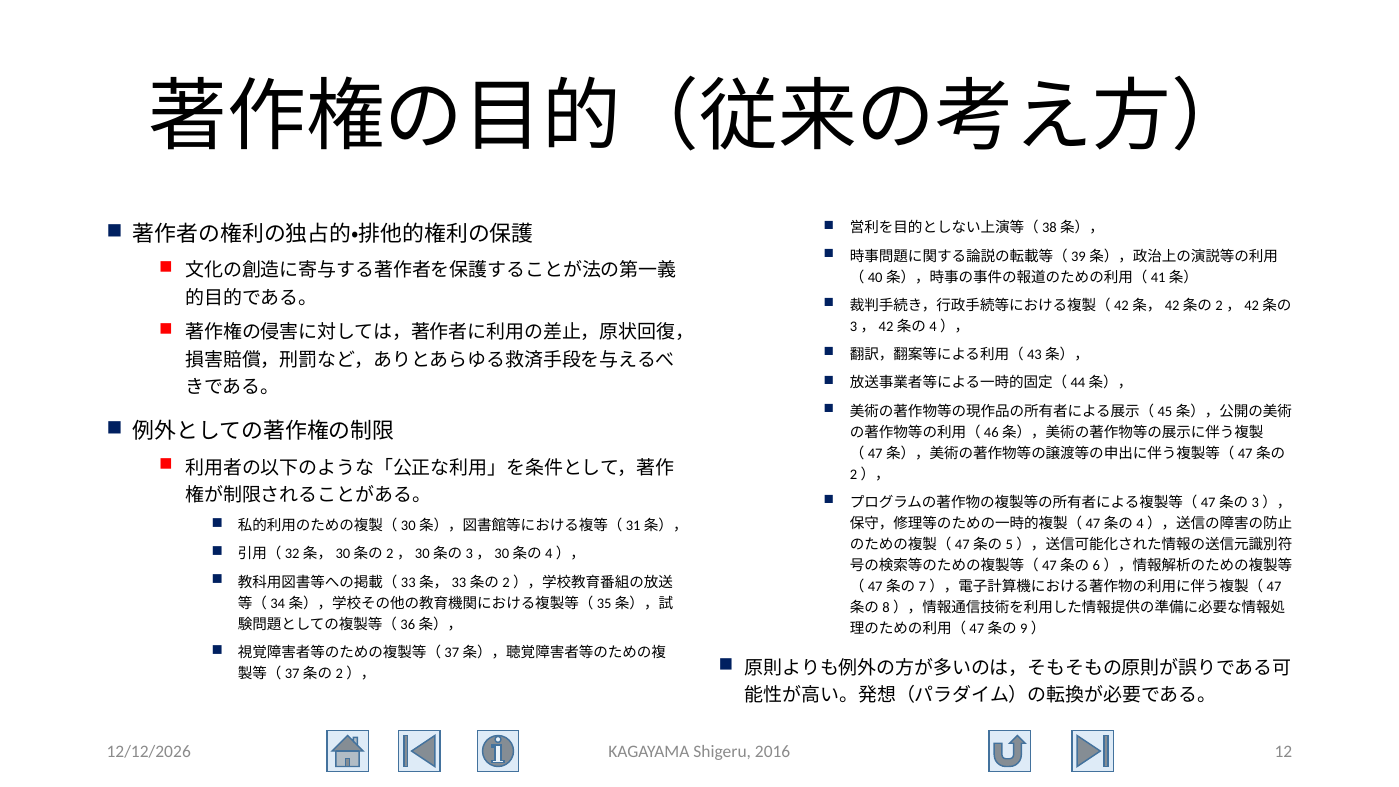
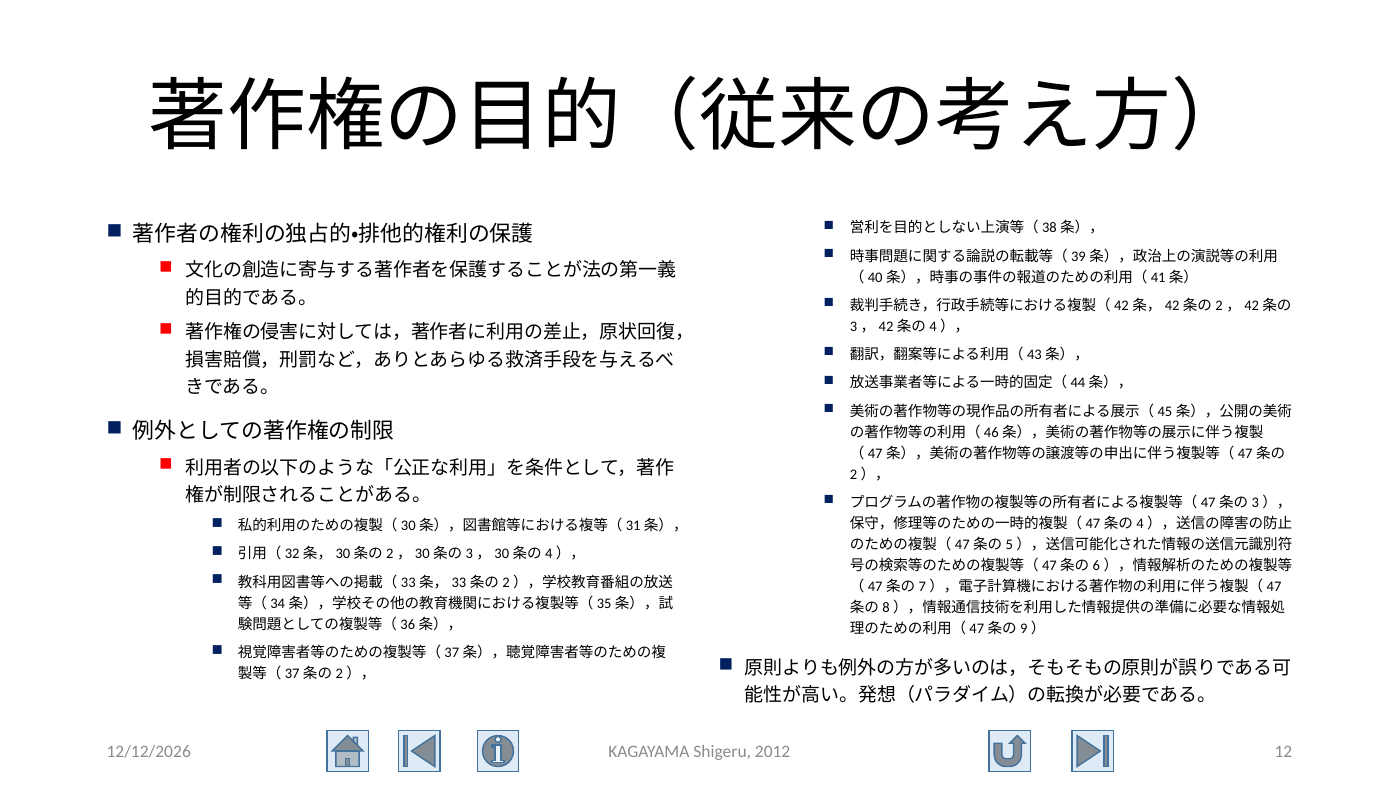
2016: 2016 -> 2012 (773, 752)
